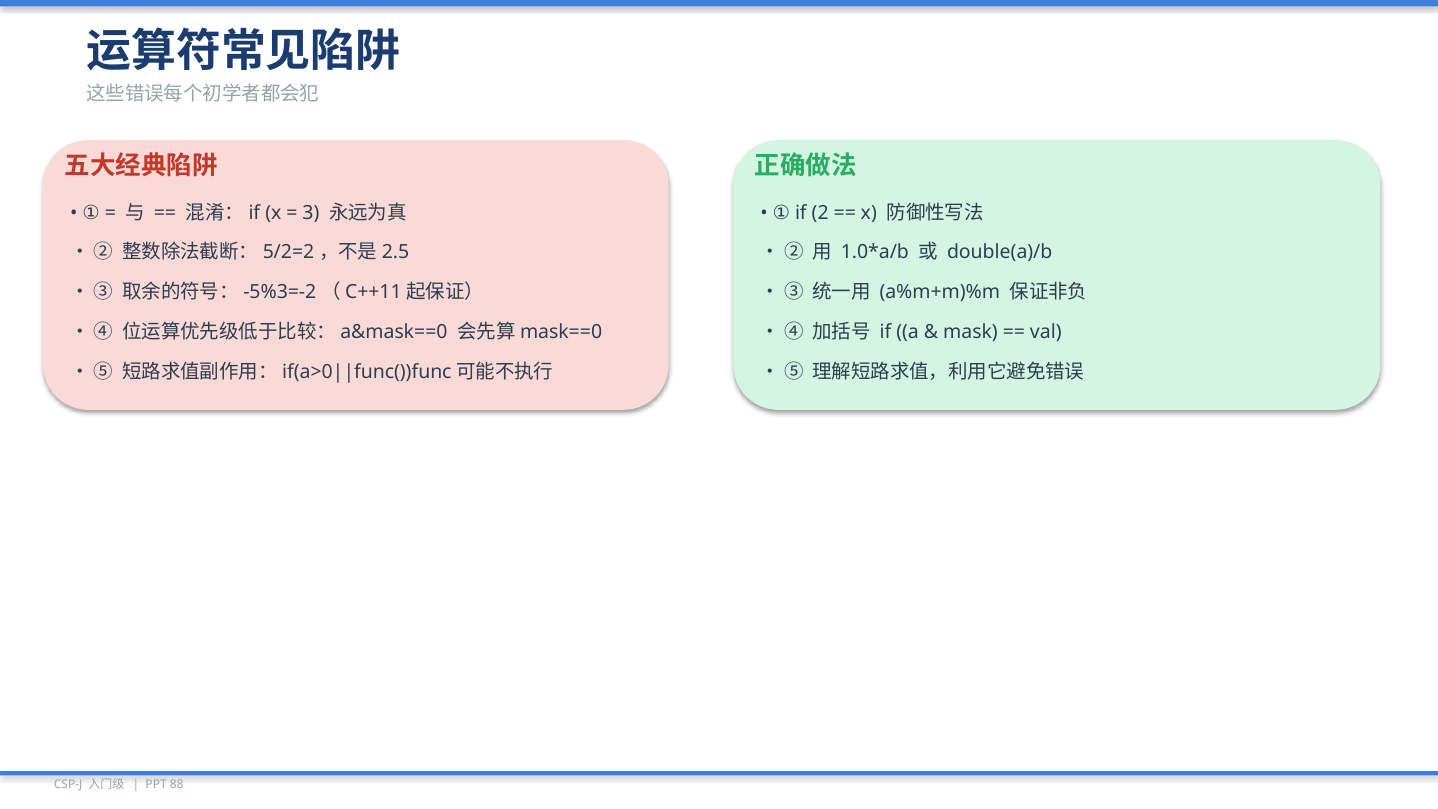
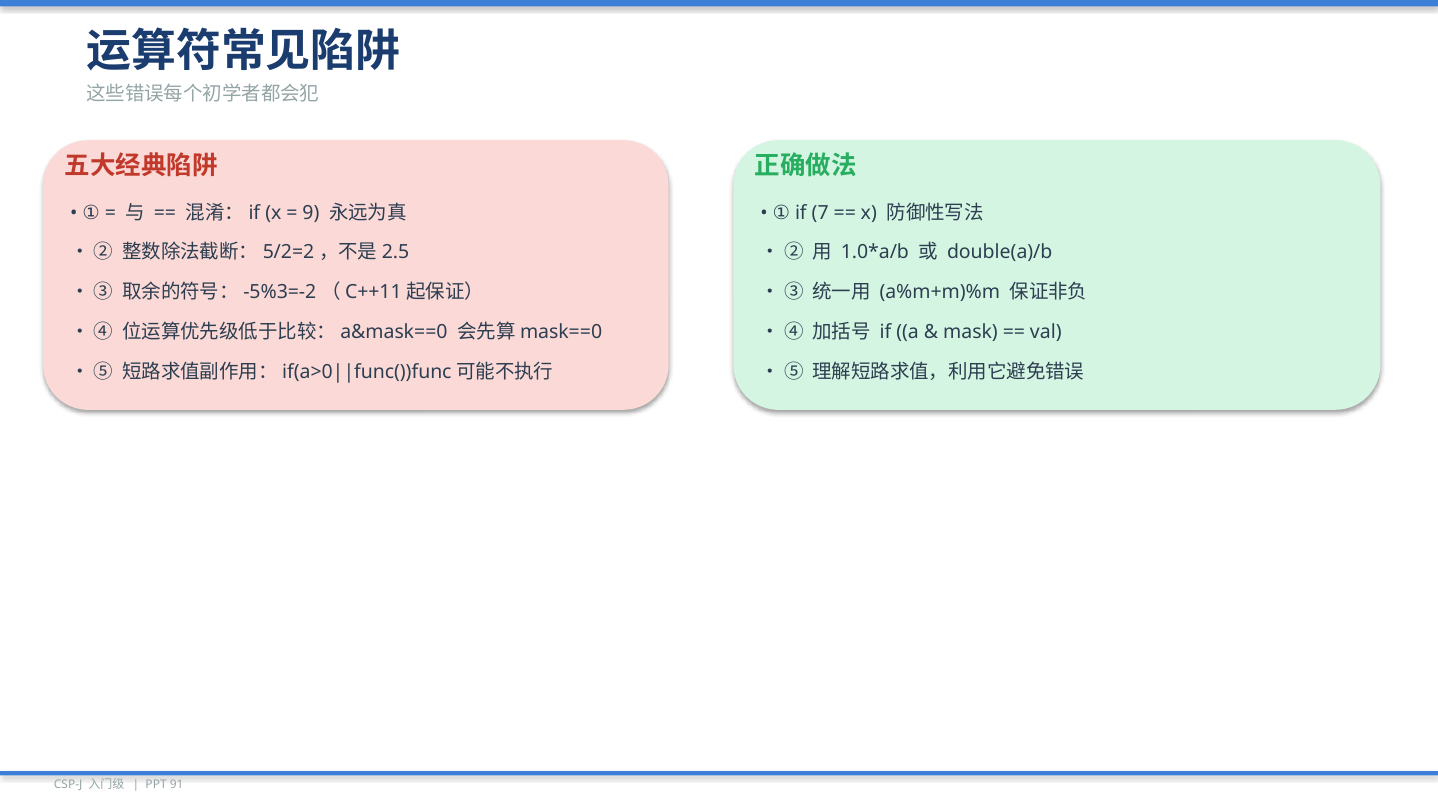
3: 3 -> 9 (311, 213)
2: 2 -> 7 (820, 213)
88: 88 -> 91 (177, 785)
